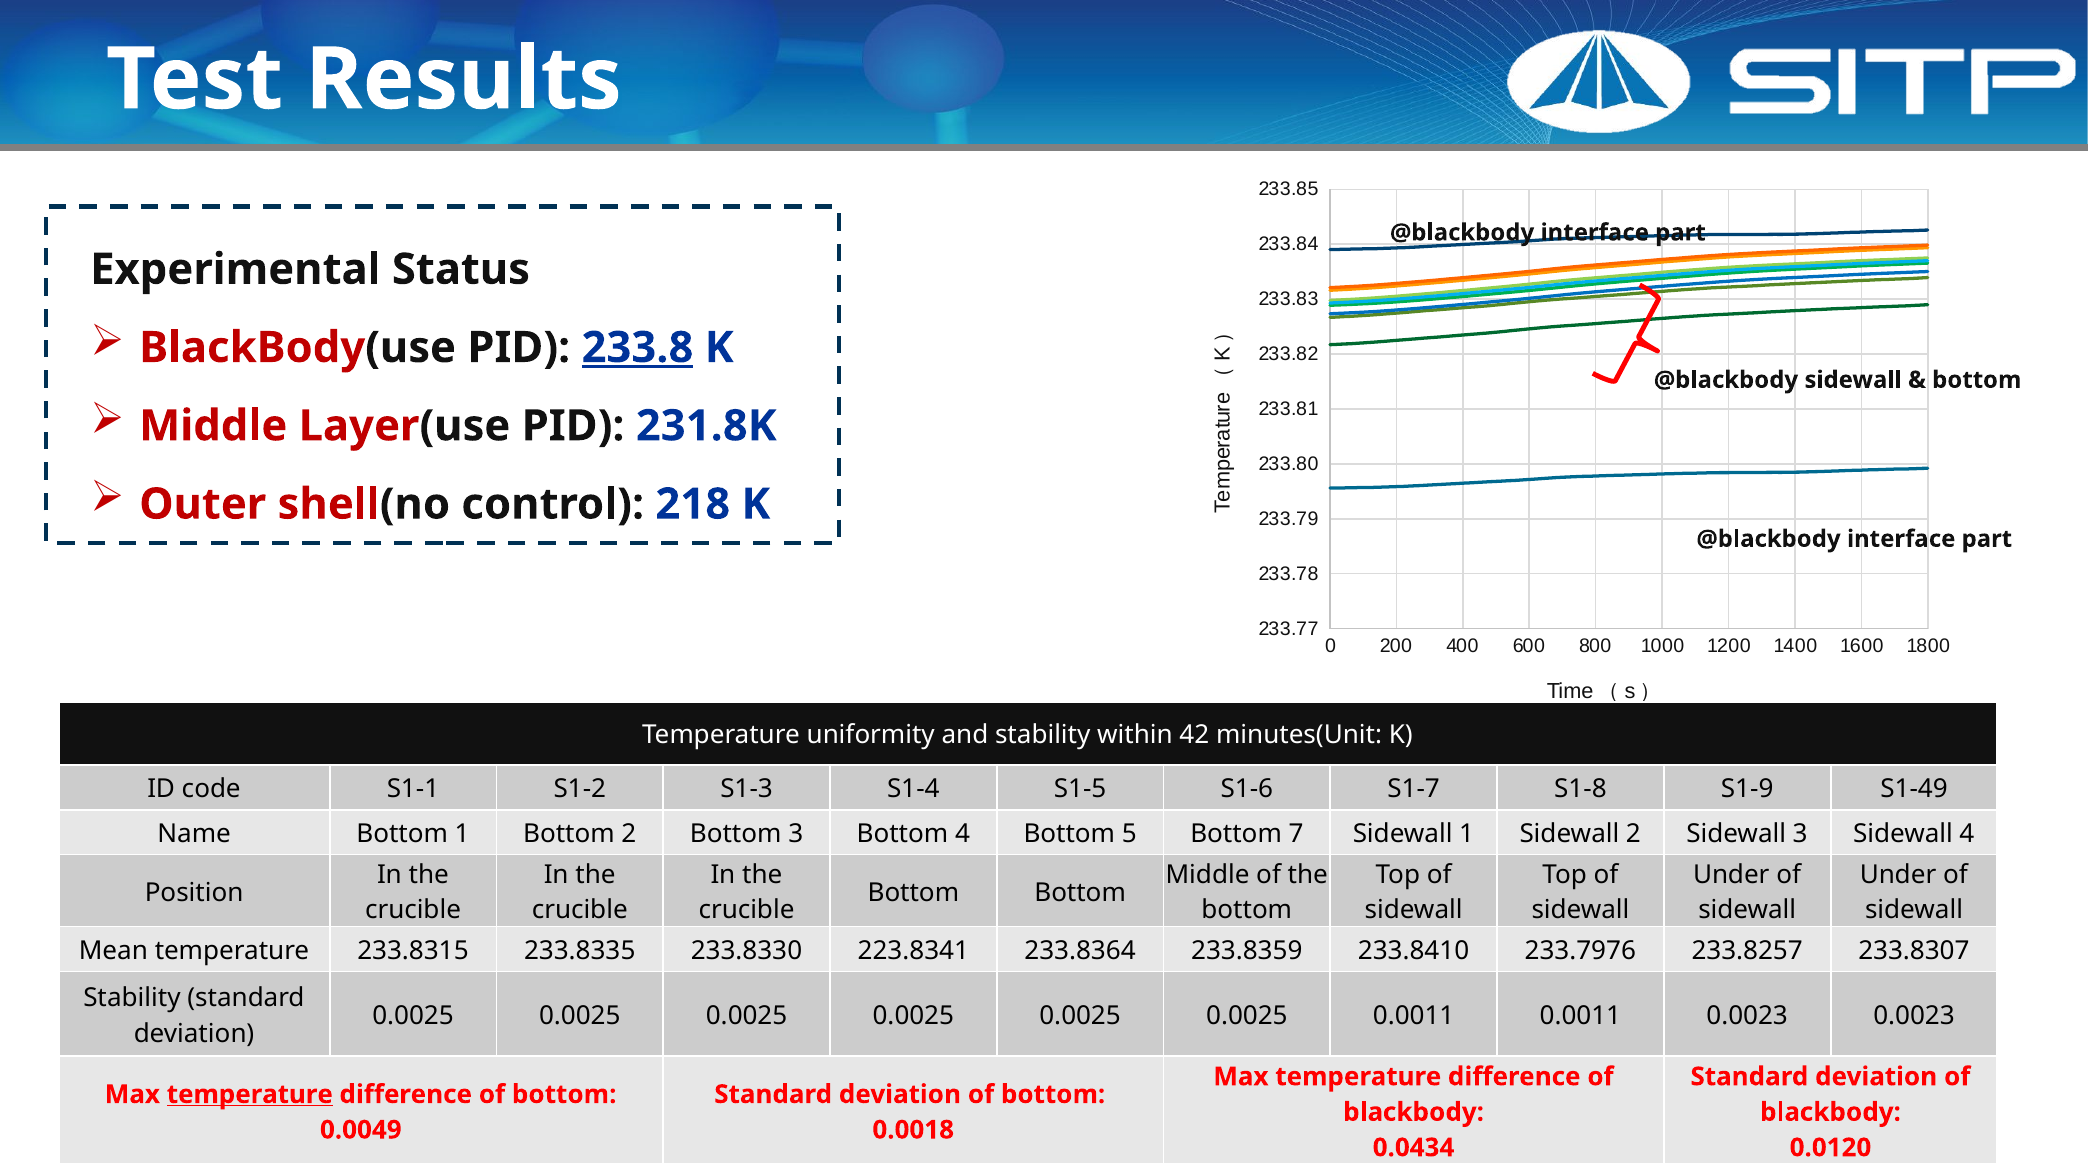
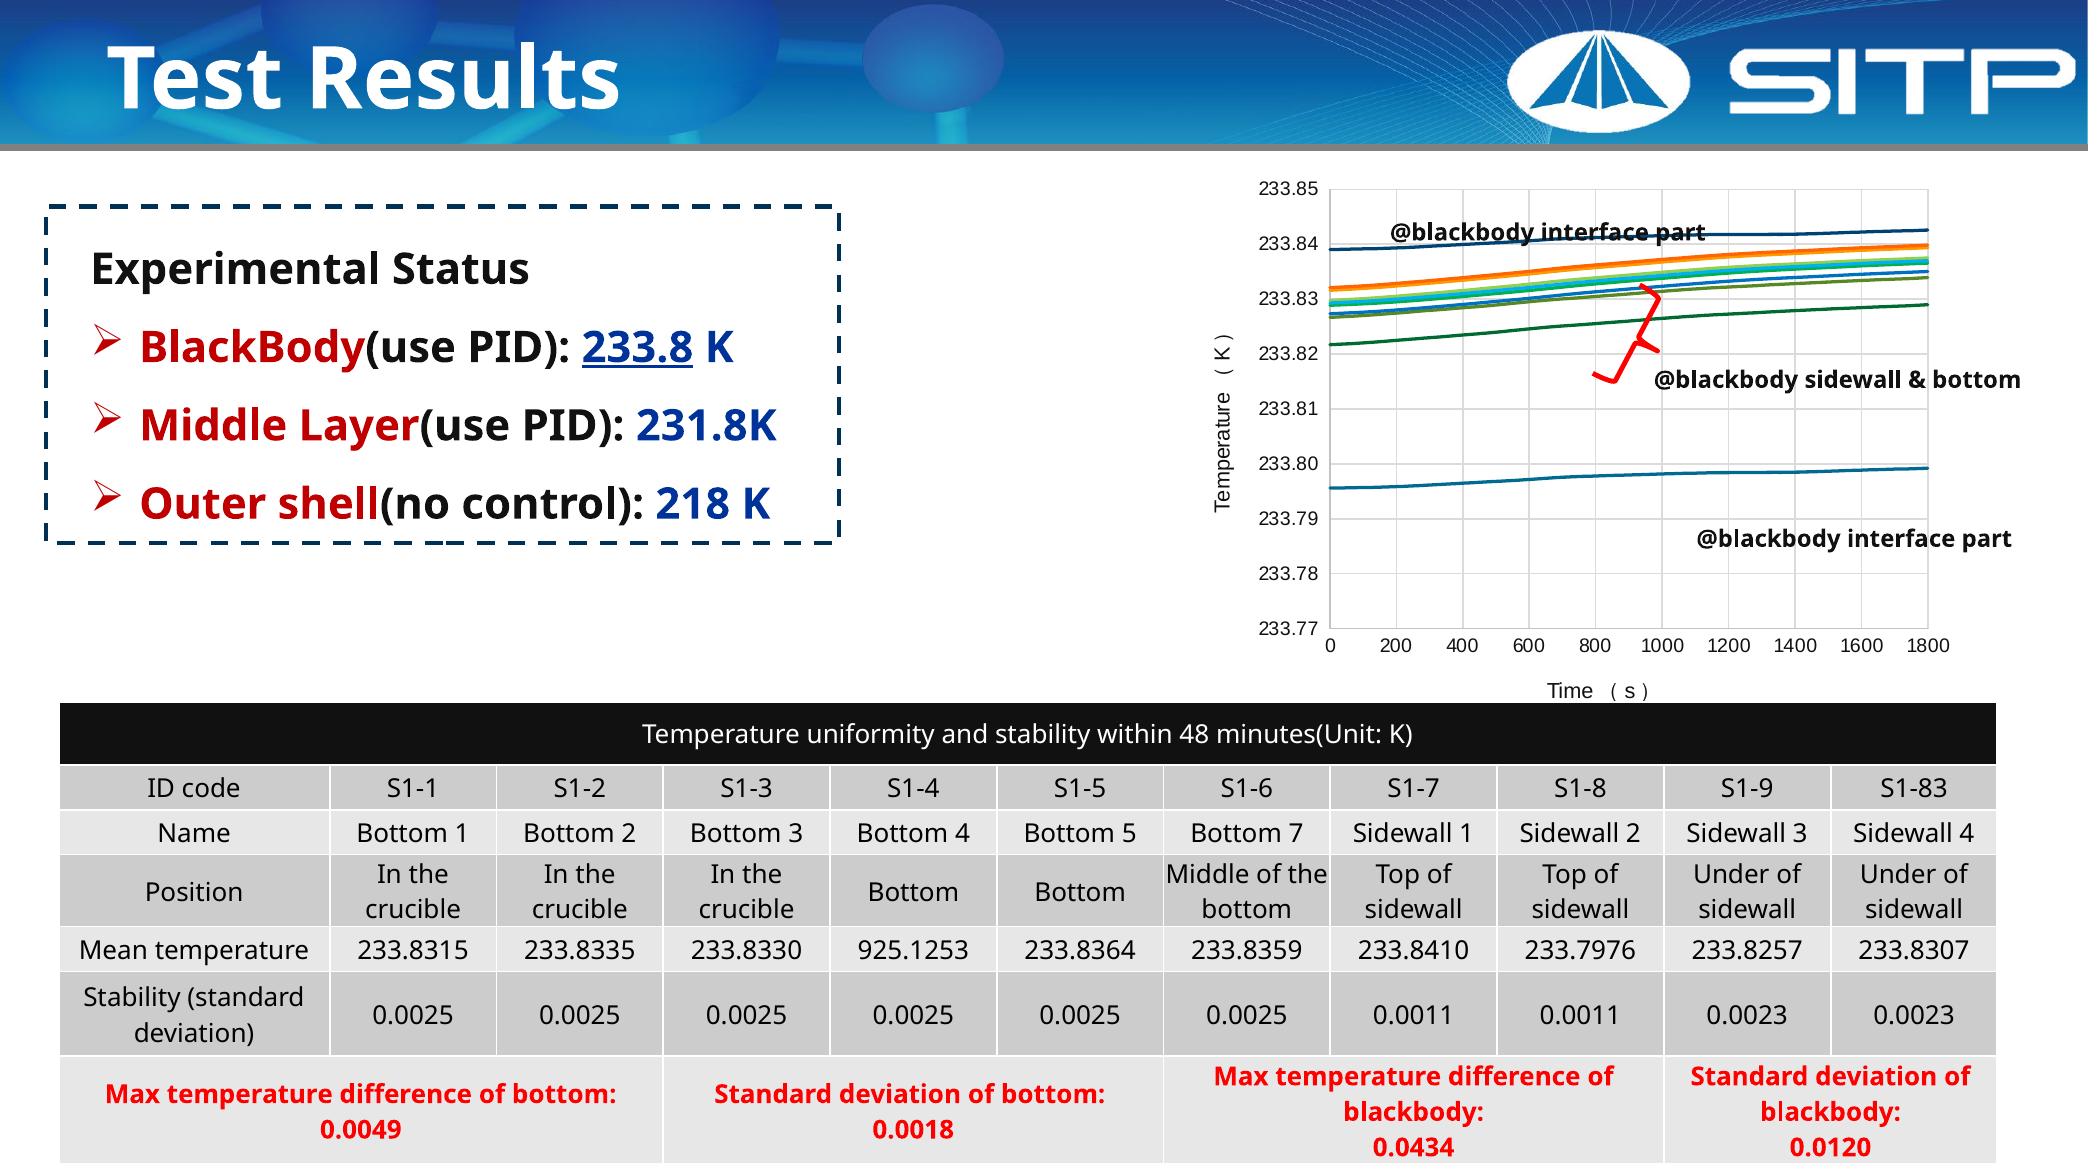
42: 42 -> 48 (1194, 735)
S1-49: S1-49 -> S1-83 (1914, 790)
223.8341: 223.8341 -> 925.1253 (913, 951)
temperature underline: present -> none (250, 1095)
